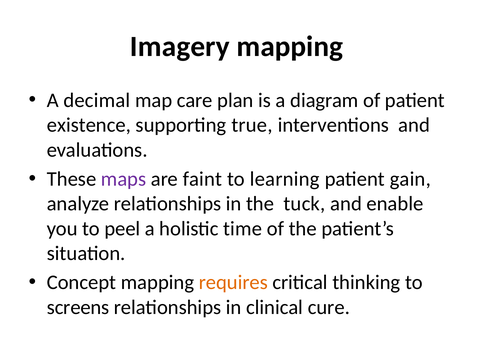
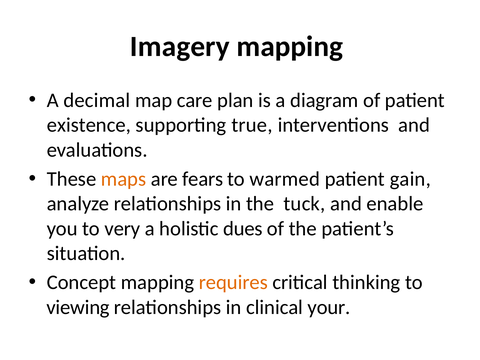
maps colour: purple -> orange (124, 179)
faint: faint -> fears (203, 179)
learning: learning -> warmed (285, 179)
peel: peel -> very (122, 229)
time: time -> dues (243, 229)
screens: screens -> viewing (78, 307)
cure: cure -> your (329, 307)
